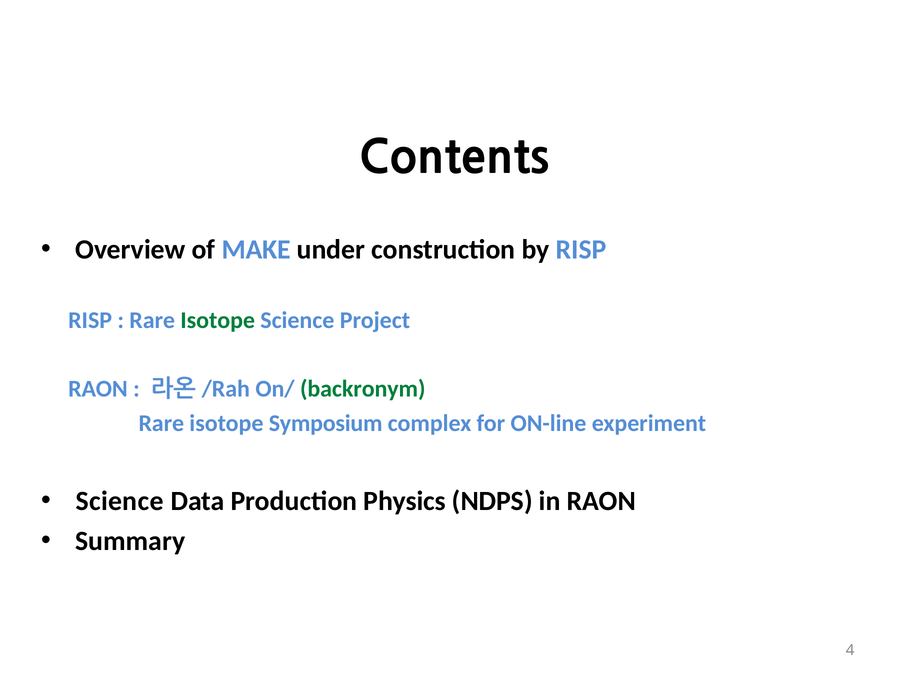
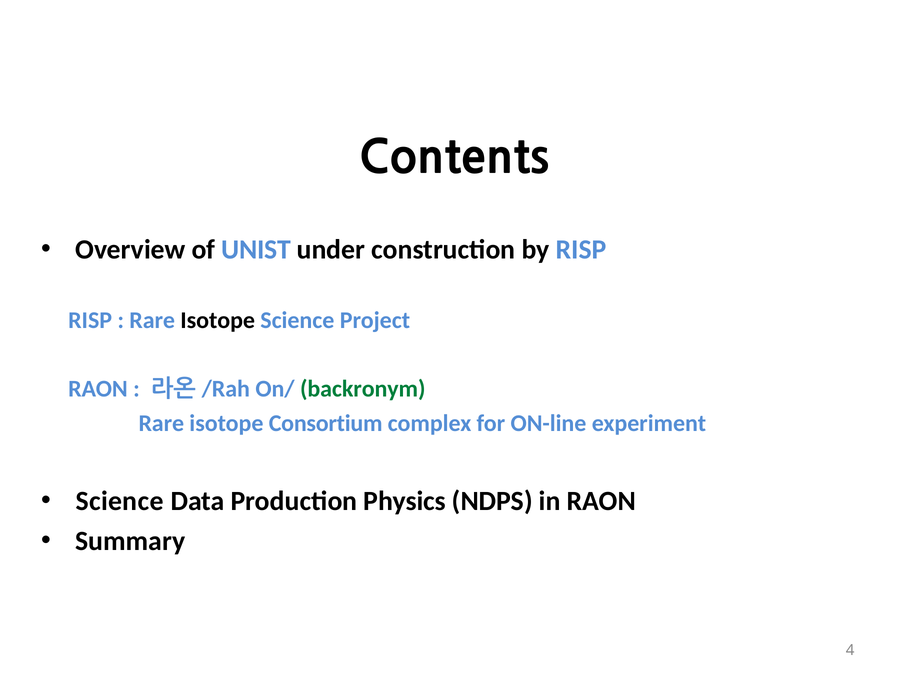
MAKE: MAKE -> UNIST (256, 250)
Isotope colour: green -> black (218, 320)
Symposium: Symposium -> Consortium (326, 423)
